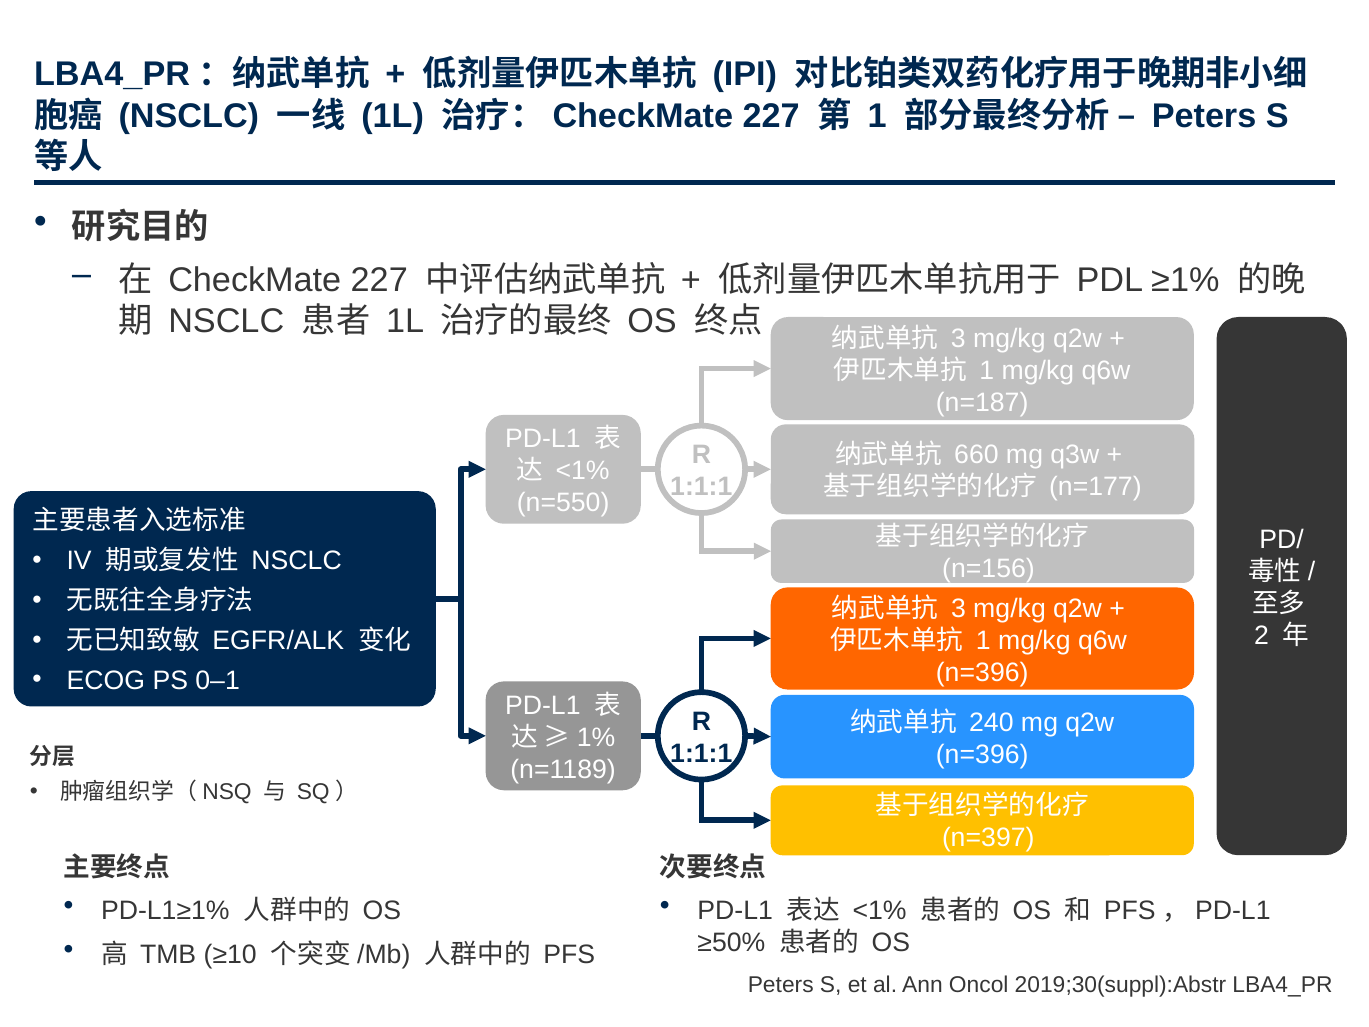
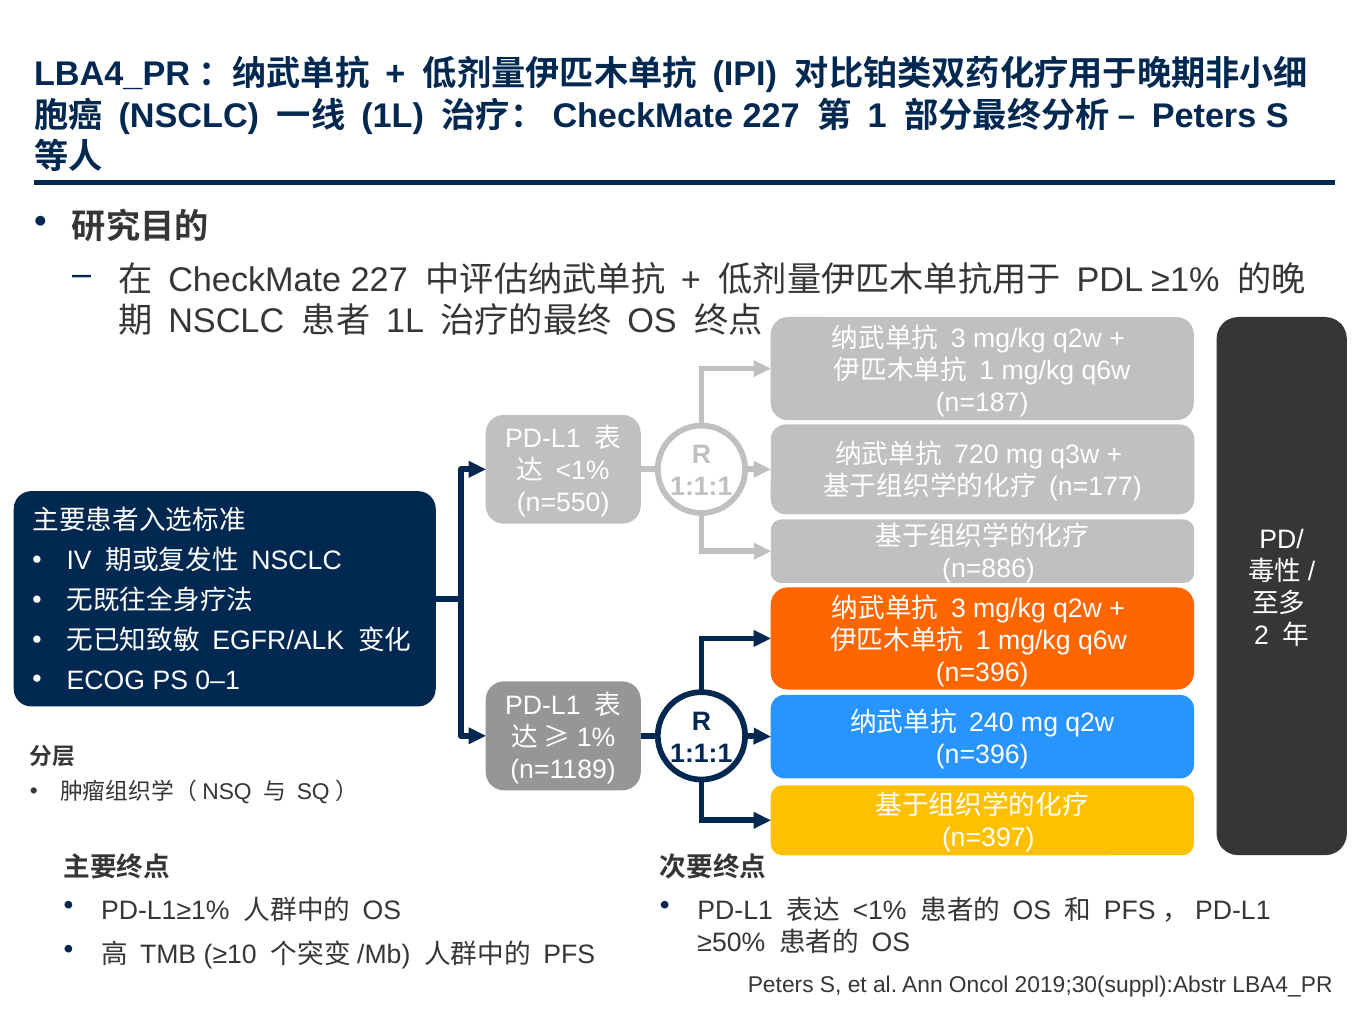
660: 660 -> 720 (976, 455)
n=156: n=156 -> n=886 (989, 569)
